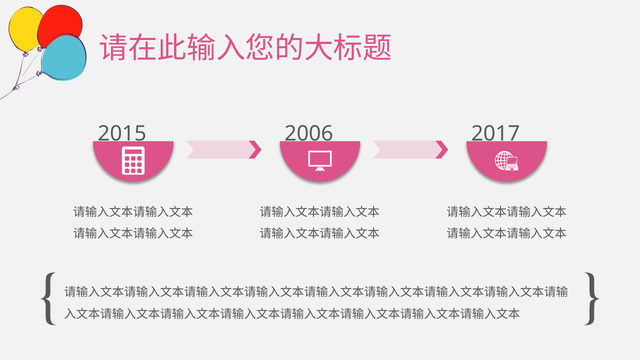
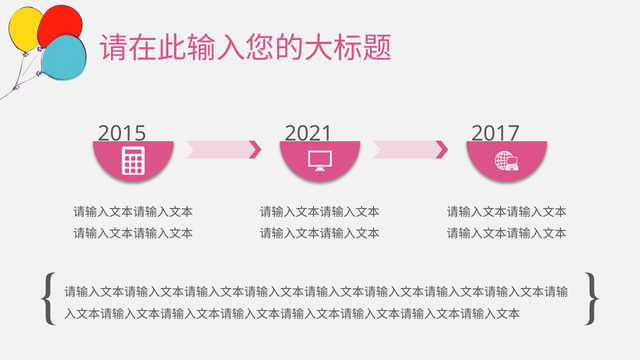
2006: 2006 -> 2021 (309, 134)
